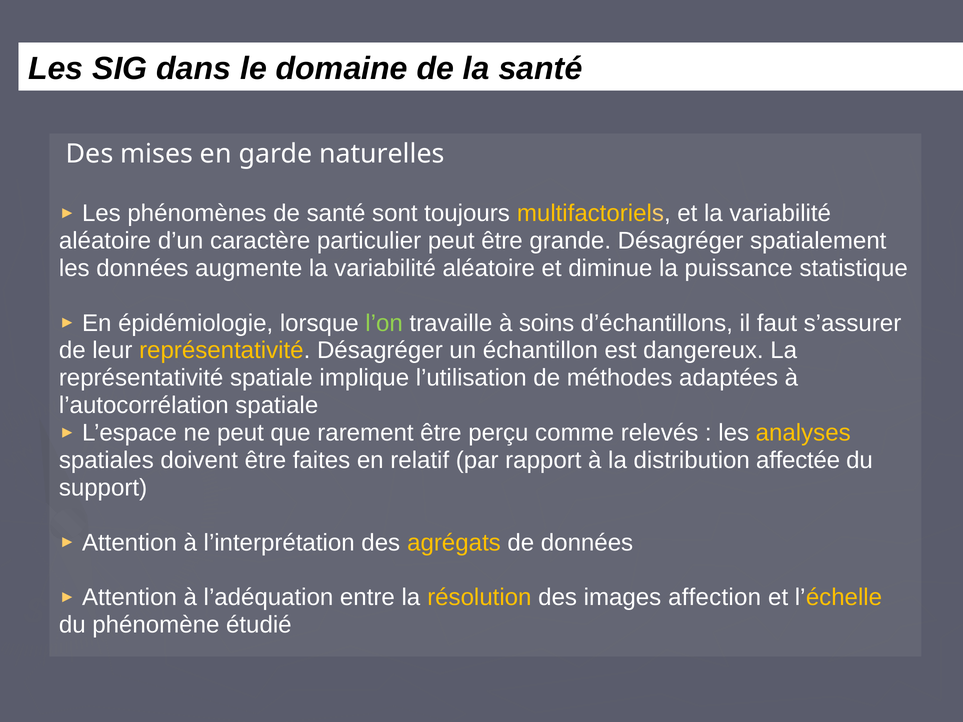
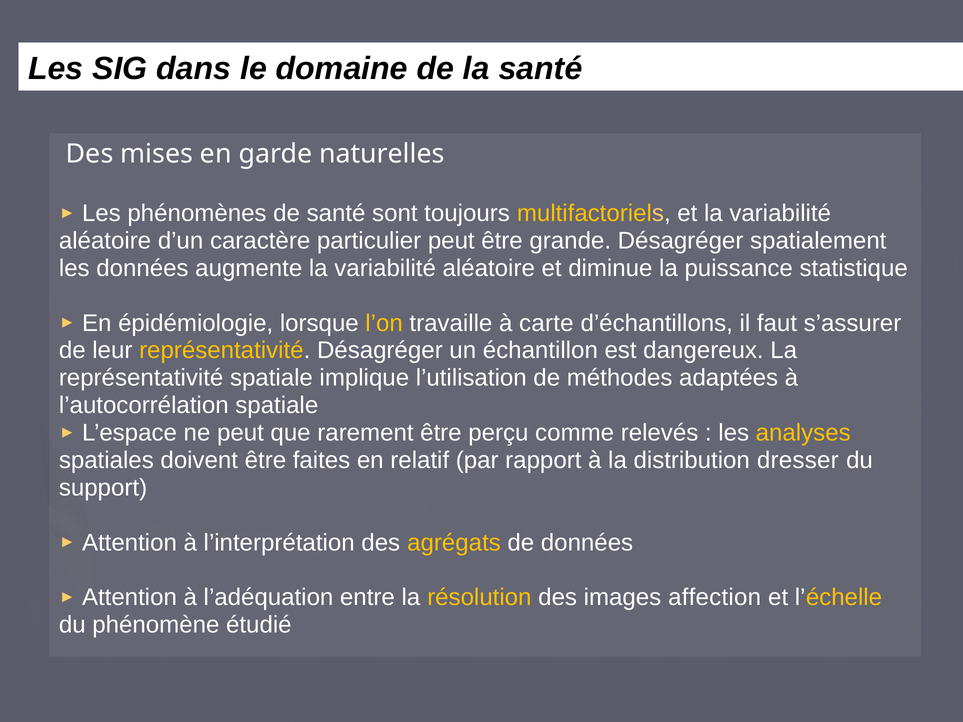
l’on colour: light green -> yellow (384, 323)
soins: soins -> carte (546, 323)
affectée: affectée -> dresser (798, 460)
